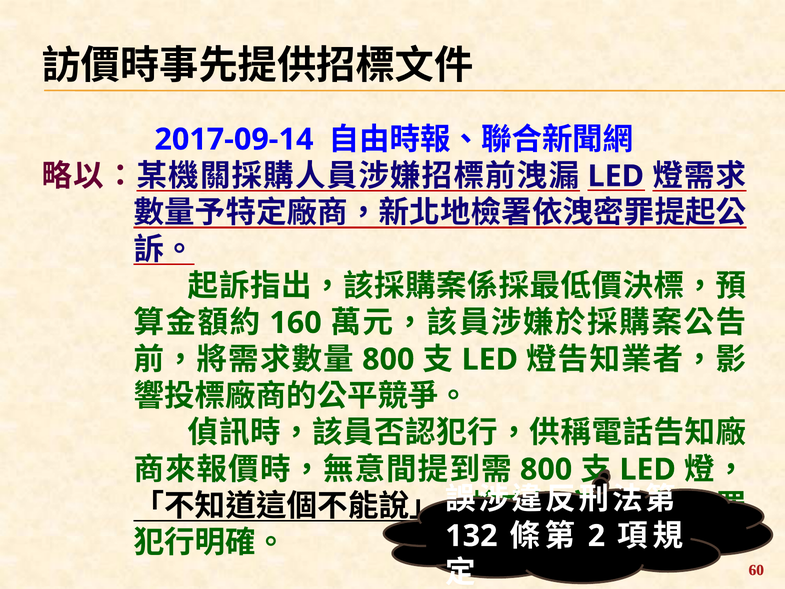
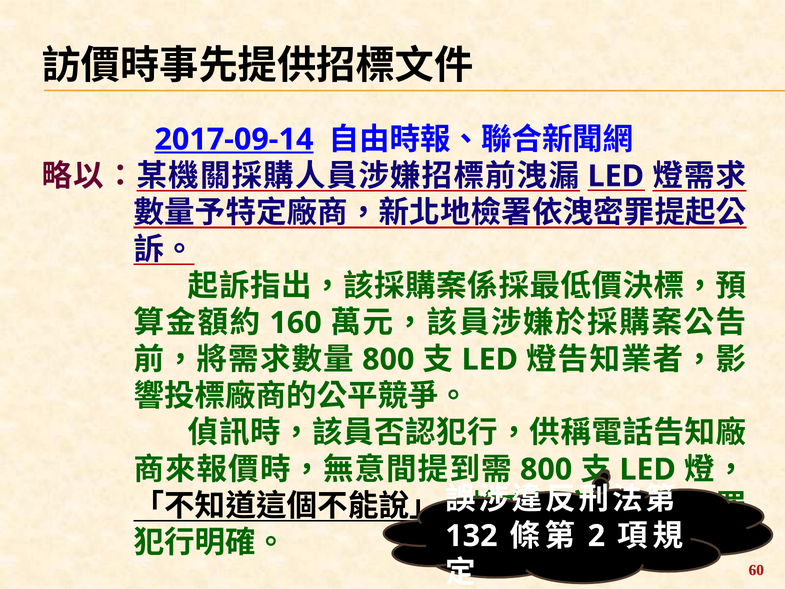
2017-09-14 underline: none -> present (234, 139)
